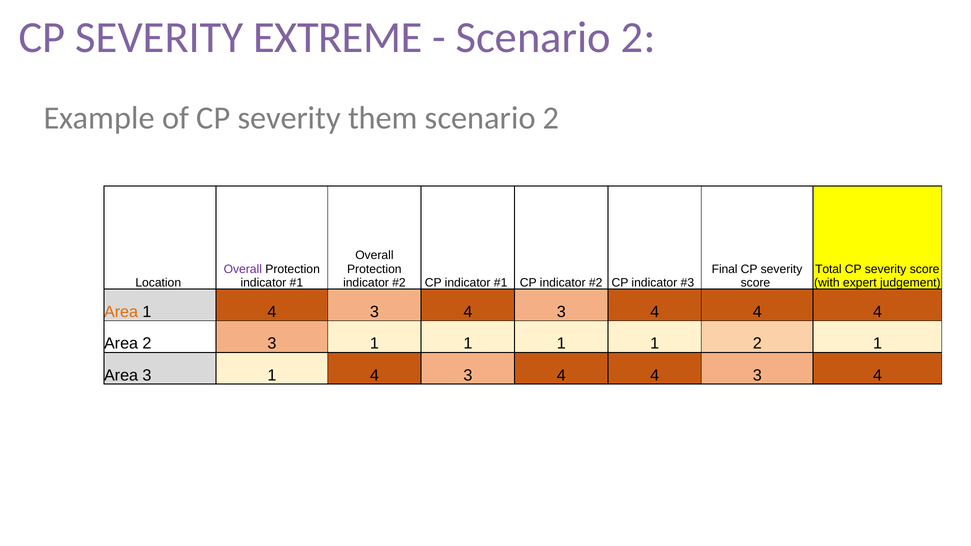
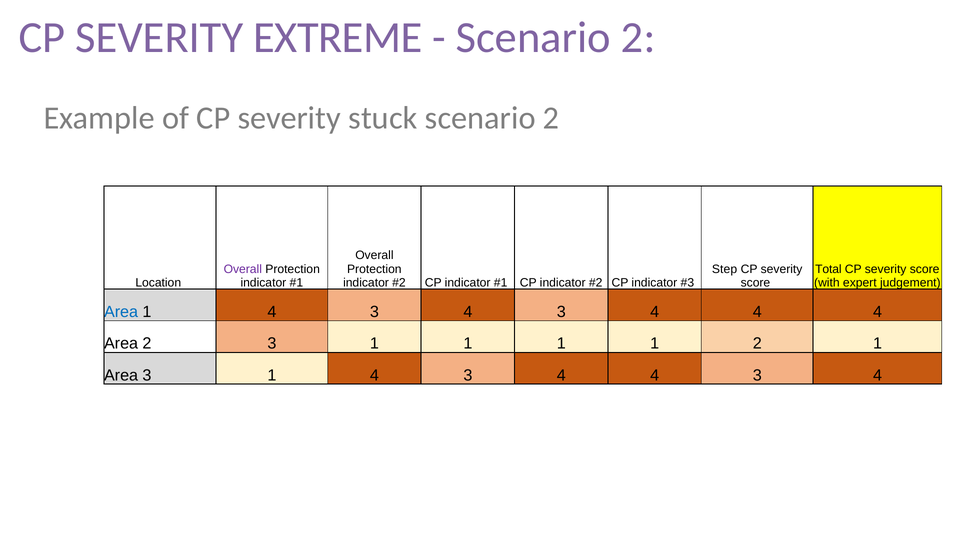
them: them -> stuck (383, 118)
Final: Final -> Step (725, 269)
Area colour: orange -> blue (121, 312)
